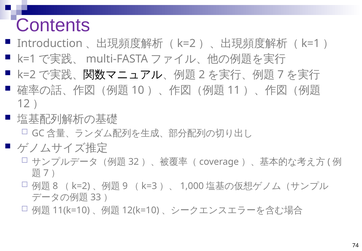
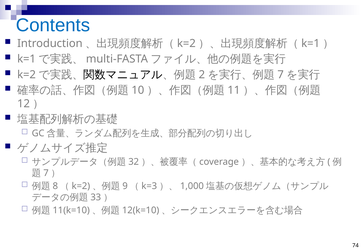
Contents colour: purple -> blue (53, 25)
